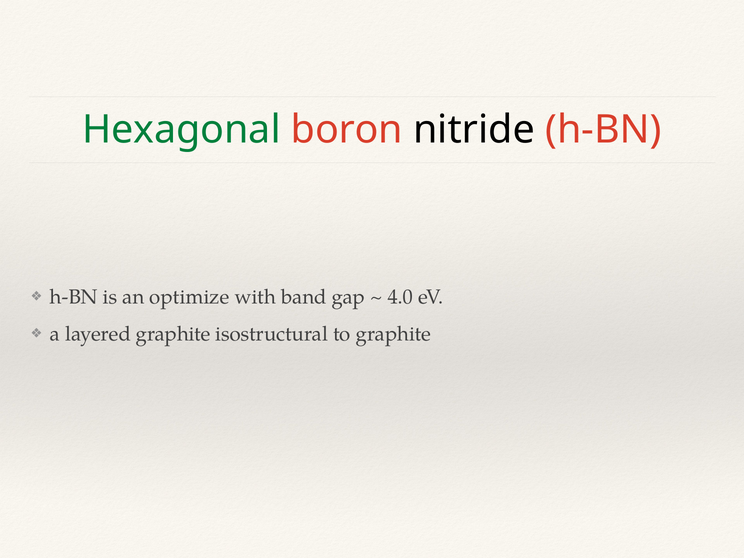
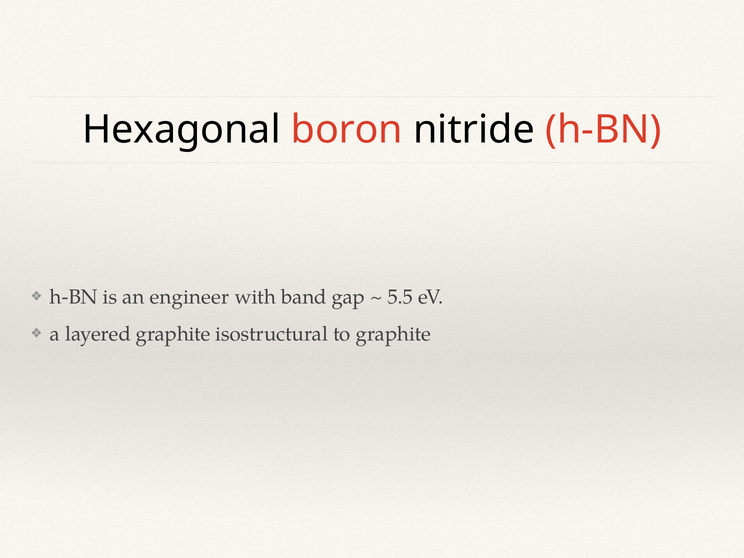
Hexagonal colour: green -> black (181, 130)
optimize: optimize -> engineer (189, 297)
4.0: 4.0 -> 5.5 (400, 297)
